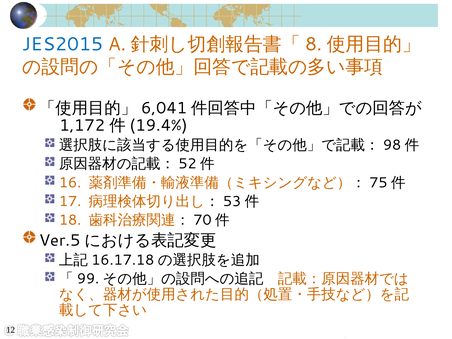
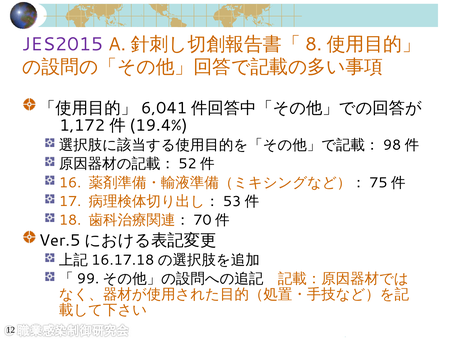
JES2015 colour: blue -> purple (63, 44)
